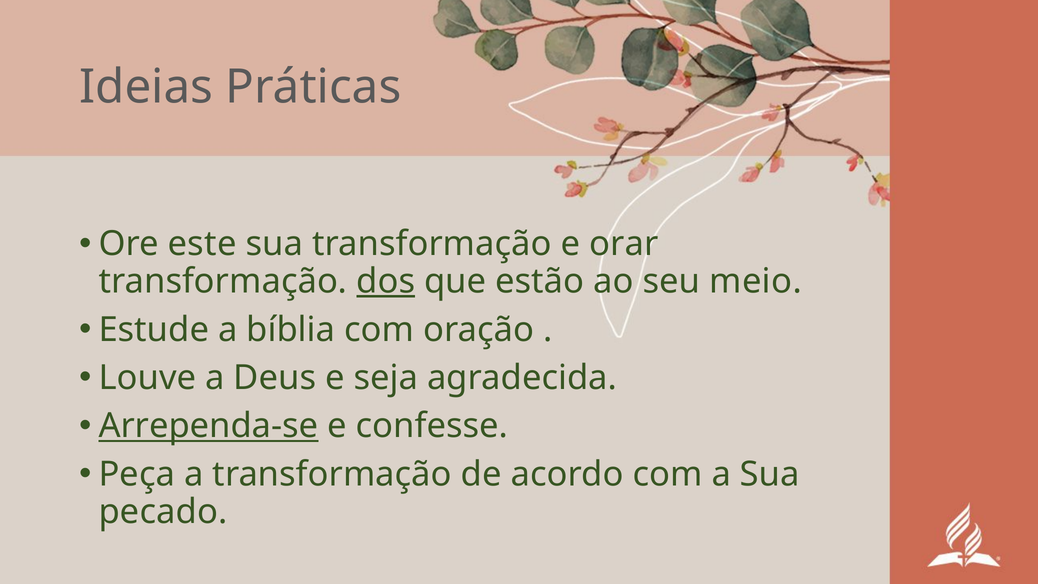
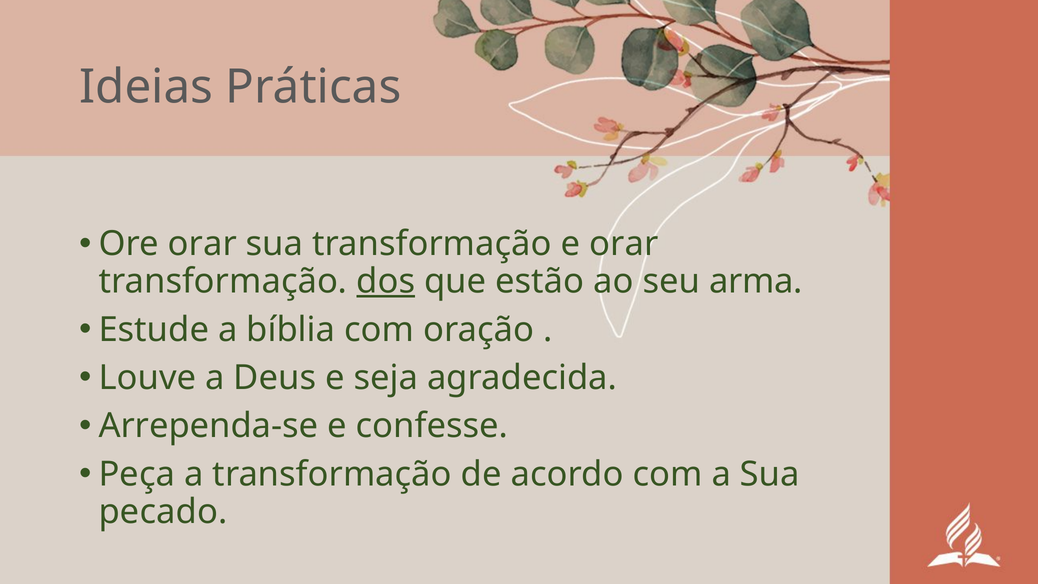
Ore este: este -> orar (202, 244)
meio: meio -> arma (756, 281)
Arrependa-se underline: present -> none (208, 426)
